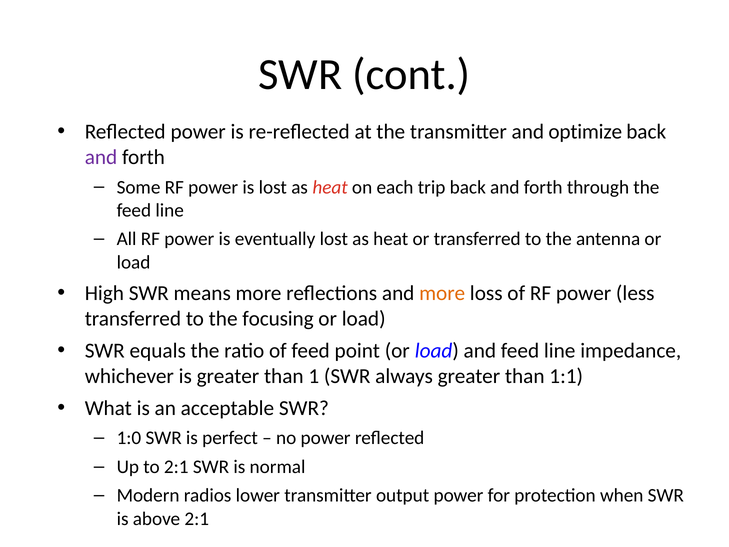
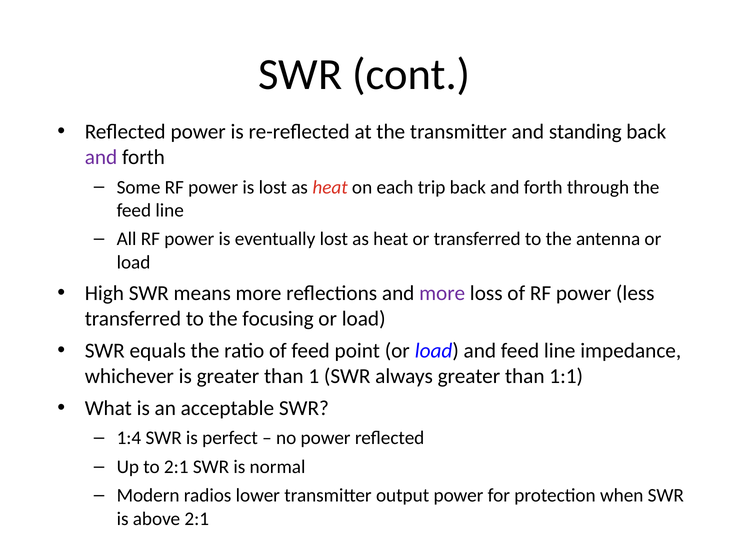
optimize: optimize -> standing (585, 132)
more colour: orange -> purple (442, 293)
1:0: 1:0 -> 1:4 (129, 438)
